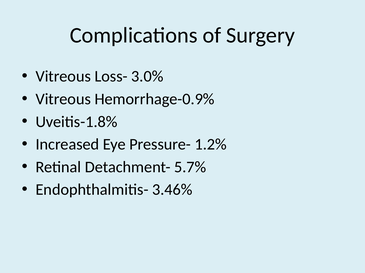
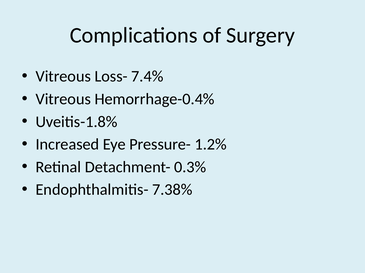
3.0%: 3.0% -> 7.4% (147, 77)
Hemorrhage-0.9%: Hemorrhage-0.9% -> Hemorrhage-0.4% (155, 99)
5.7%: 5.7% -> 0.3% (190, 167)
3.46%: 3.46% -> 7.38% (172, 190)
